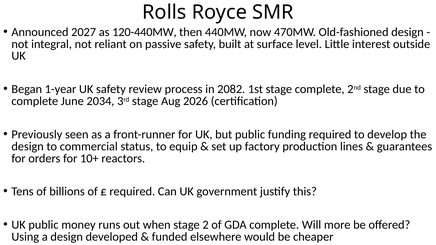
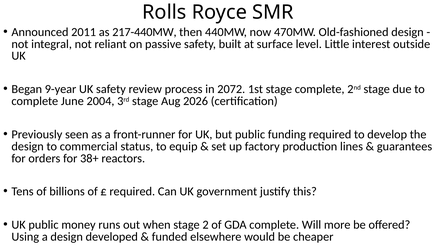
2027: 2027 -> 2011 (84, 32)
120-440MW: 120-440MW -> 217-440MW (144, 32)
1-year: 1-year -> 9-year (61, 89)
2082: 2082 -> 2072 (231, 89)
2034: 2034 -> 2004 (101, 101)
10+: 10+ -> 38+ (89, 158)
